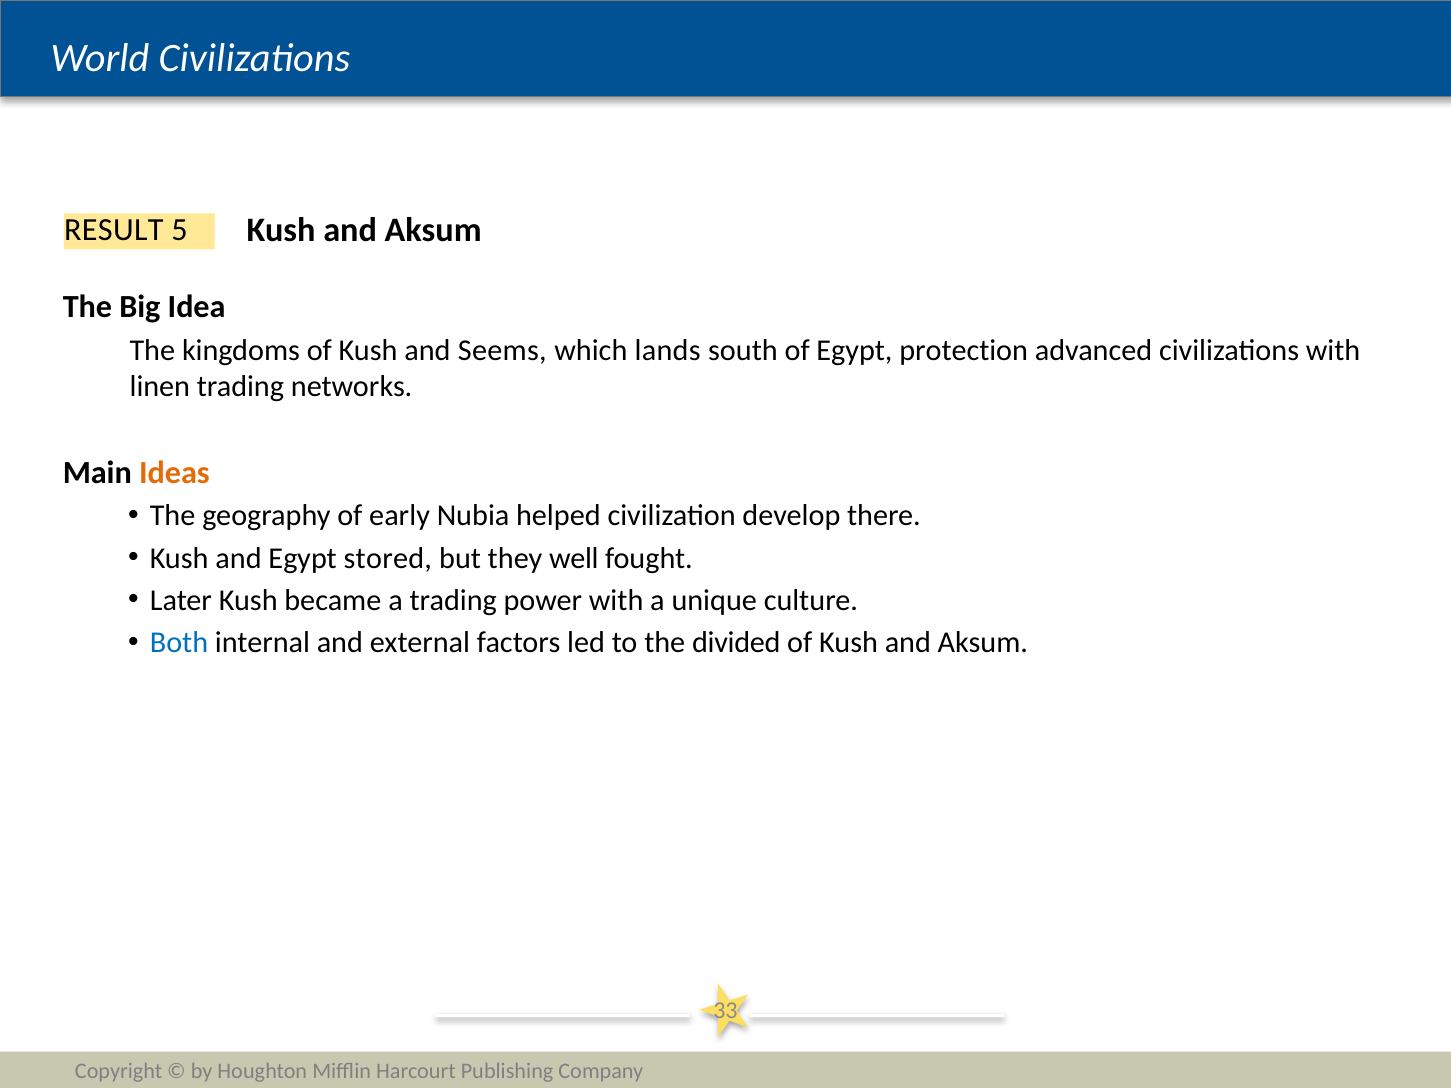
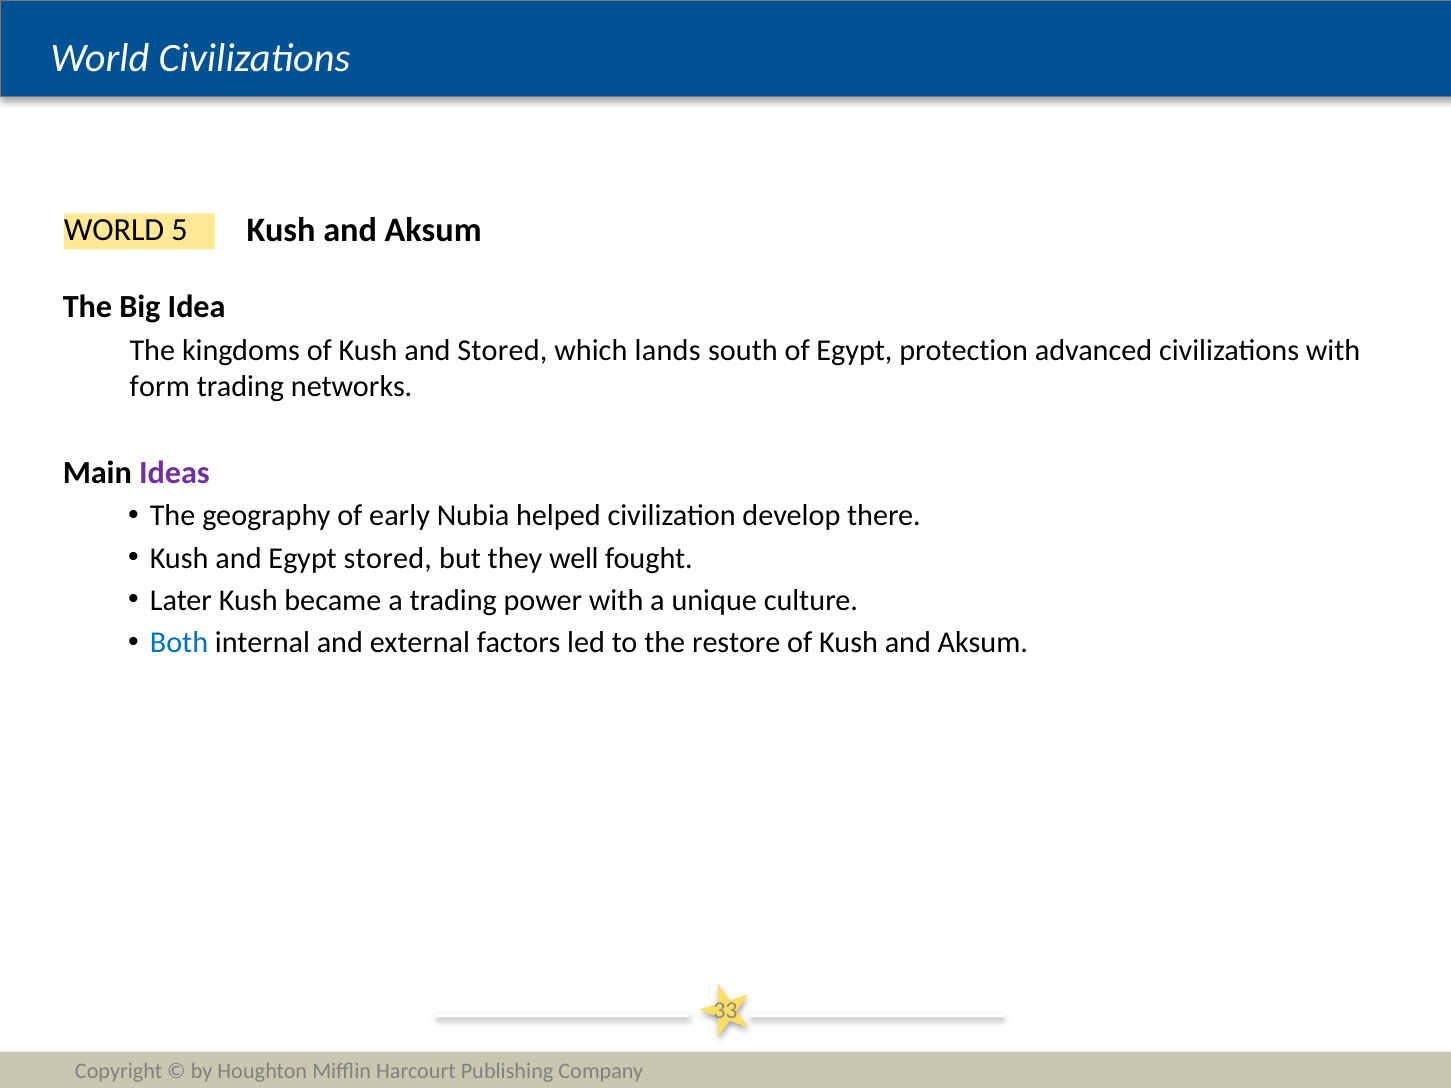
RESULT: RESULT -> WORLD (114, 230)
and Seems: Seems -> Stored (502, 350)
linen: linen -> form (160, 387)
Ideas colour: orange -> purple (174, 473)
divided: divided -> restore (736, 643)
